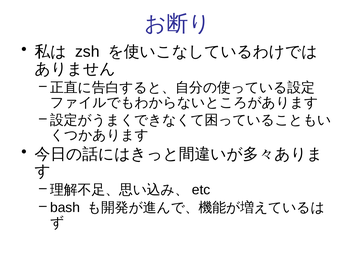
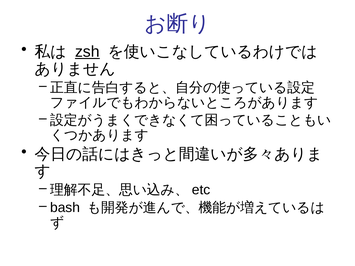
zsh underline: none -> present (87, 52)
